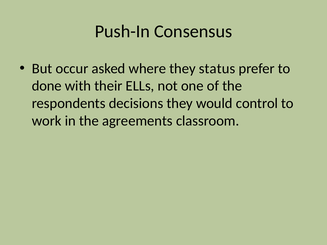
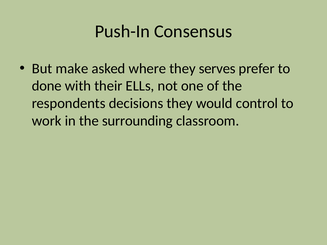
occur: occur -> make (72, 69)
status: status -> serves (217, 69)
agreements: agreements -> surrounding (137, 121)
